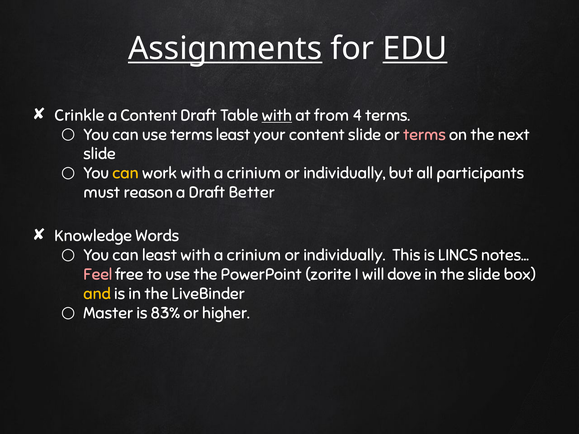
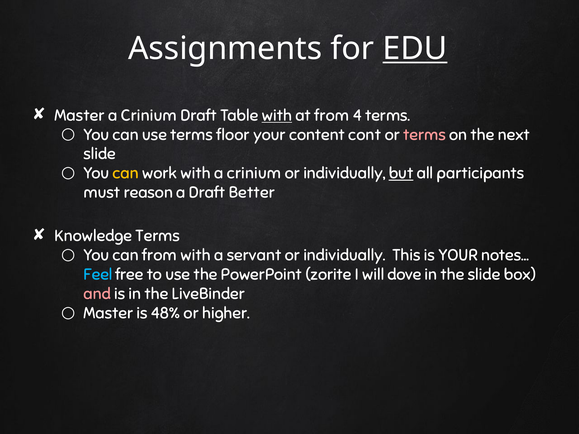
Assignments underline: present -> none (225, 49)
Crinkle: Crinkle -> Master (80, 115)
Content: Content -> Crinium (149, 115)
terms least: least -> floor (233, 135)
content slide: slide -> cont (365, 135)
but underline: none -> present (401, 173)
Knowledge Words: Words -> Terms (158, 236)
can least: least -> from (160, 255)
crinium: crinium -> servant (254, 255)
is LINCS: LINCS -> YOUR (458, 255)
Feel colour: pink -> light blue (98, 275)
and colour: yellow -> pink (97, 294)
83%: 83% -> 48% (165, 313)
